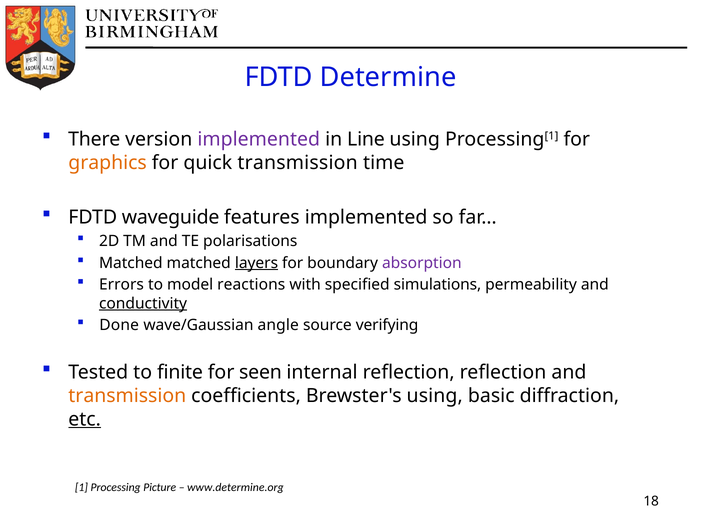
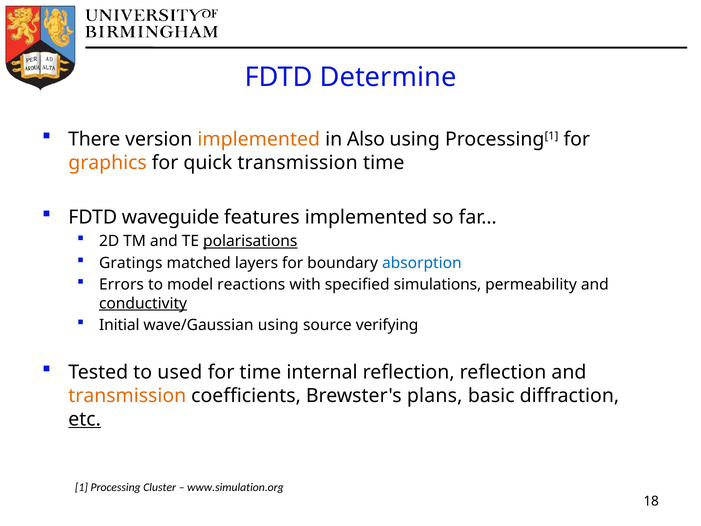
implemented colour: purple -> orange (259, 139)
Line: Line -> Also (366, 139)
polarisations underline: none -> present (250, 241)
Matched: Matched -> Gratings (131, 263)
layers underline: present -> none (256, 263)
absorption colour: purple -> blue (422, 263)
Done: Done -> Initial (119, 325)
wave/Gaussian angle: angle -> using (278, 325)
finite: finite -> used (180, 372)
for seen: seen -> time (260, 372)
Brewster's using: using -> plans (435, 395)
Picture: Picture -> Cluster (160, 487)
www.determine.org: www.determine.org -> www.simulation.org (235, 487)
